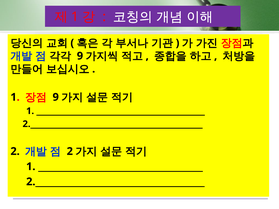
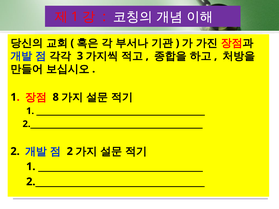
9: 9 -> 3 (80, 56)
9: 9 -> 8 (56, 97)
